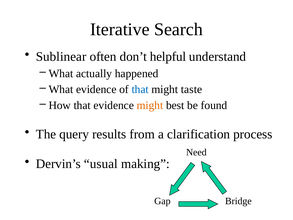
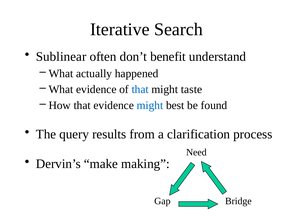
helpful: helpful -> benefit (168, 57)
might colour: orange -> blue (150, 105)
usual: usual -> make (101, 164)
